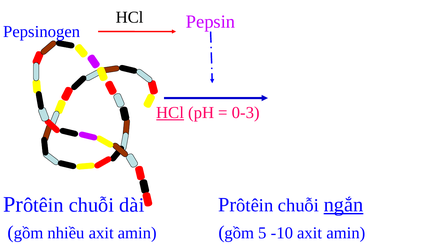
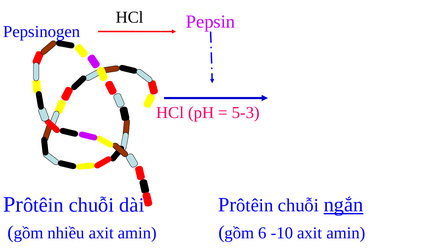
HCl underline: present -> none (170, 113)
0-3: 0-3 -> 5-3 (246, 113)
5: 5 -> 6 (262, 233)
